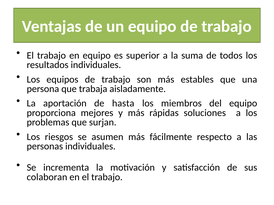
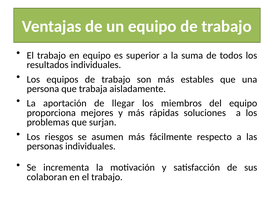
hasta: hasta -> llegar (123, 104)
